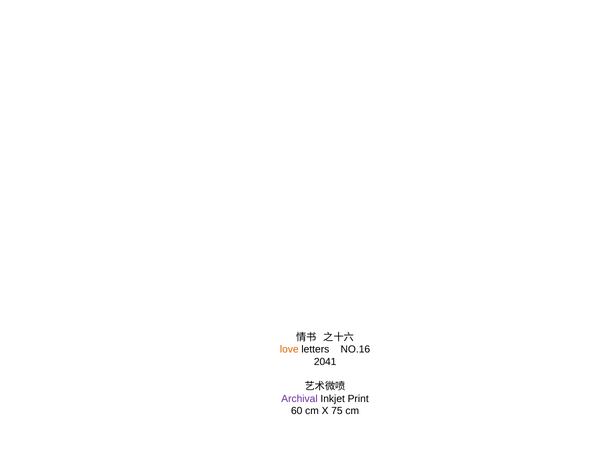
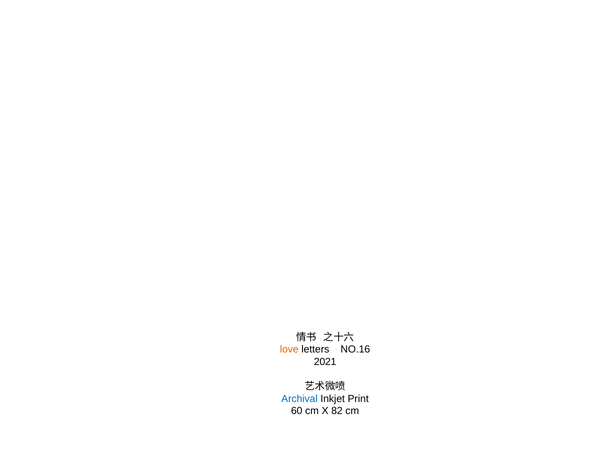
2041: 2041 -> 2021 (325, 361)
Archival colour: purple -> blue (300, 398)
75: 75 -> 82 (337, 410)
